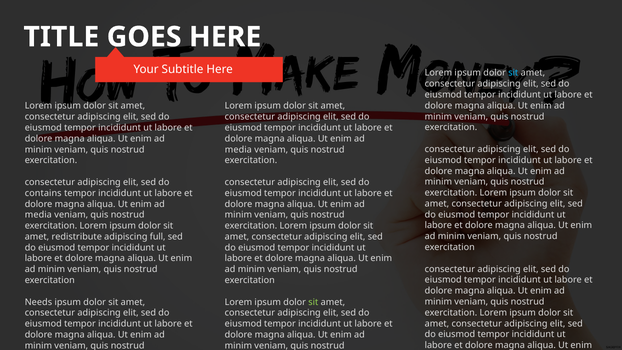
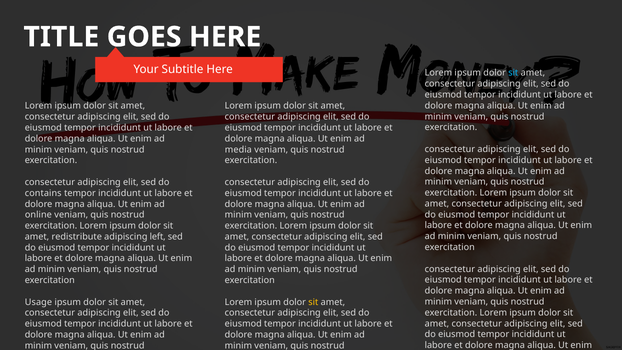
media: media -> online (38, 215)
full: full -> left (158, 237)
Needs: Needs -> Usage (38, 302)
sit colour: light green -> yellow (313, 302)
